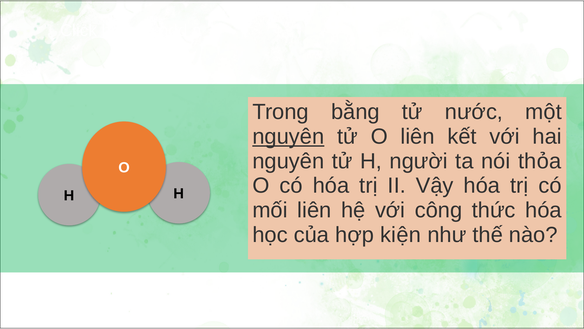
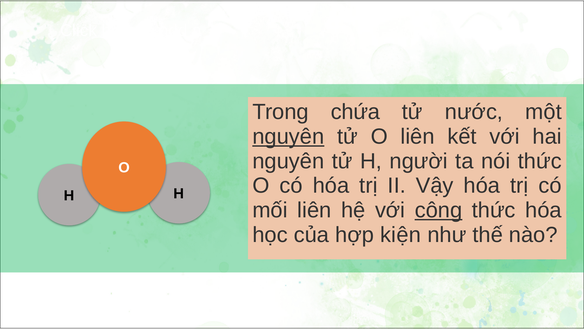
bằng: bằng -> chứa (355, 112)
nói thỏa: thỏa -> thức (540, 161)
công underline: none -> present (438, 210)
